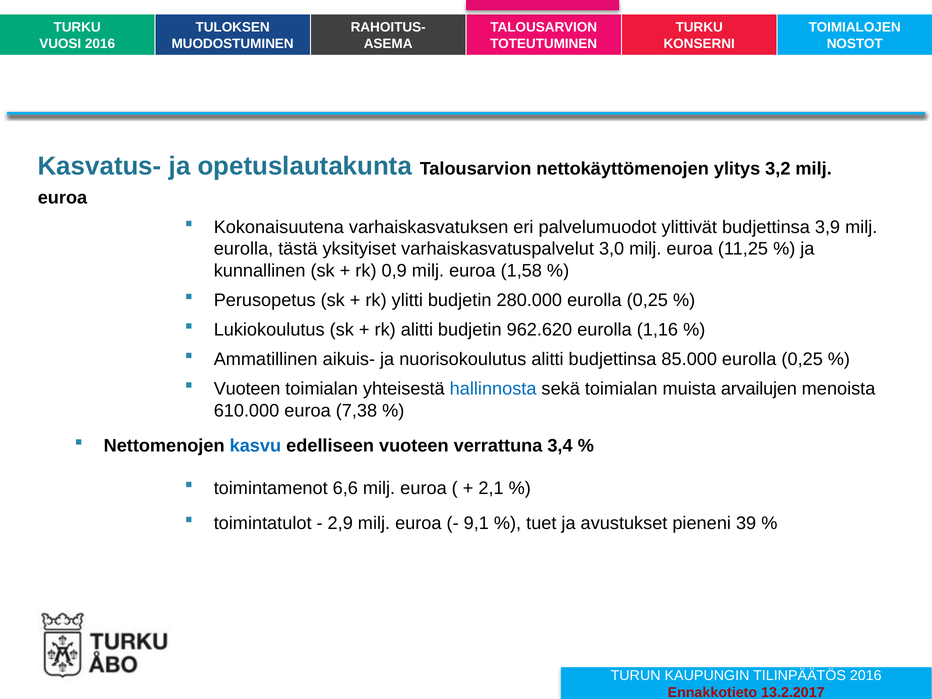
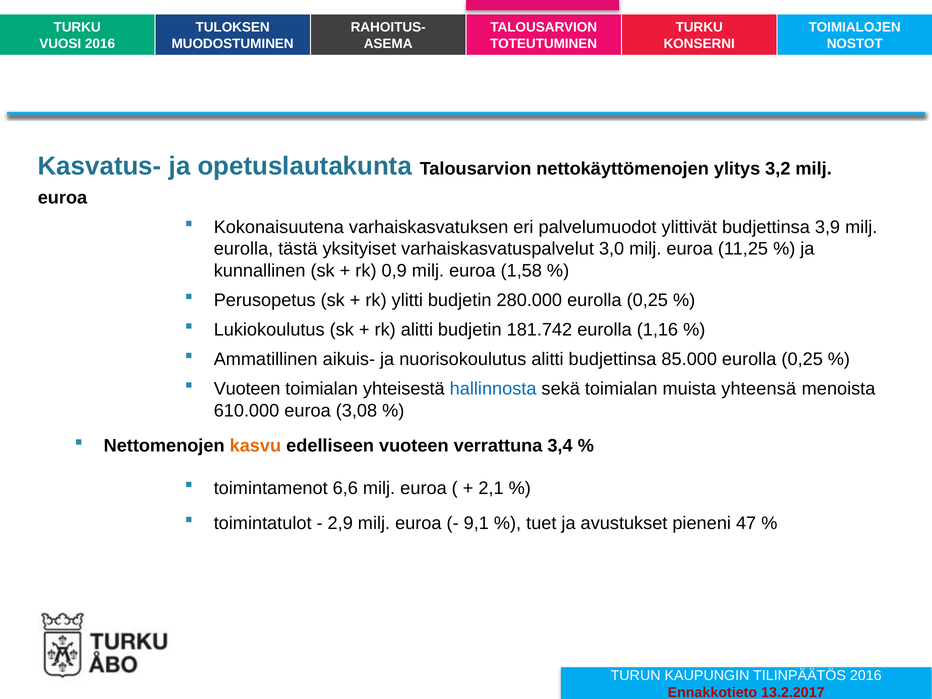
962.620: 962.620 -> 181.742 (539, 330)
arvailujen: arvailujen -> yhteensä (759, 389)
7,38: 7,38 -> 3,08 (356, 411)
kasvu colour: blue -> orange (255, 446)
39: 39 -> 47 (746, 523)
